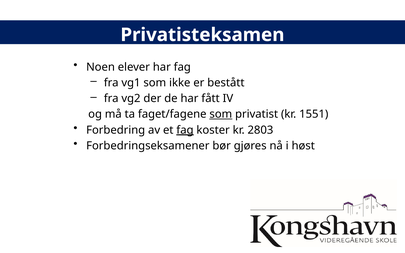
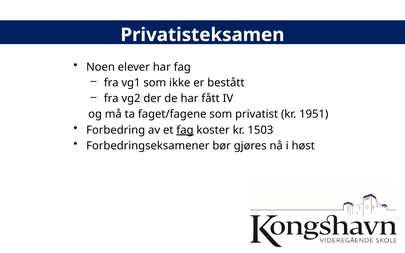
som underline: present -> none (221, 114)
1551: 1551 -> 1951 (314, 114)
2803: 2803 -> 1503 (260, 130)
